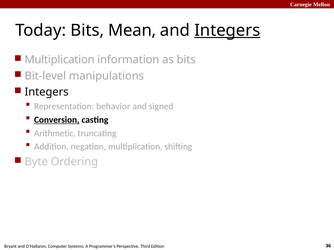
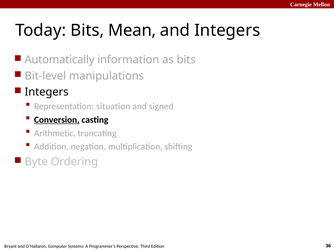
Integers underline: present -> none (227, 30)
Multiplication: Multiplication -> Automatically (60, 60)
behavior: behavior -> situation (113, 107)
